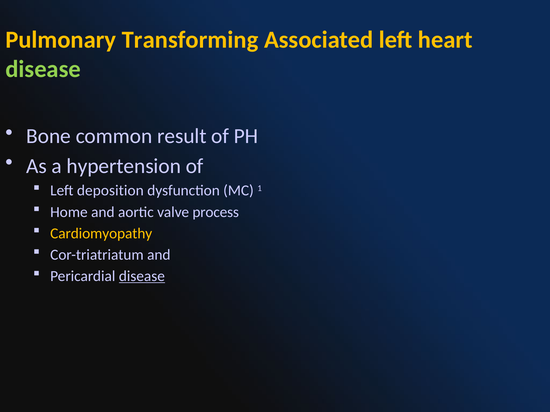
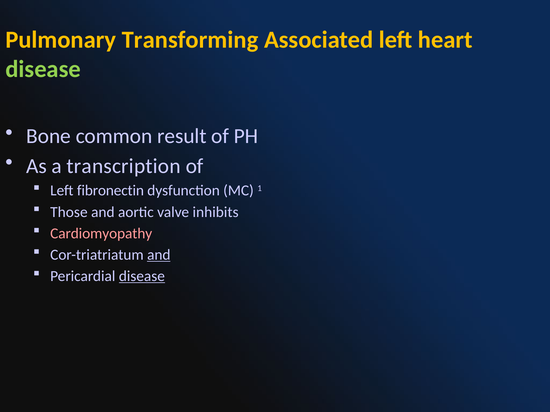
hypertension: hypertension -> transcription (124, 166)
deposition: deposition -> fibronectin (110, 191)
Home: Home -> Those (69, 212)
process: process -> inhibits (216, 212)
Cardiomyopathy colour: yellow -> pink (101, 234)
and underline: none -> present (159, 255)
